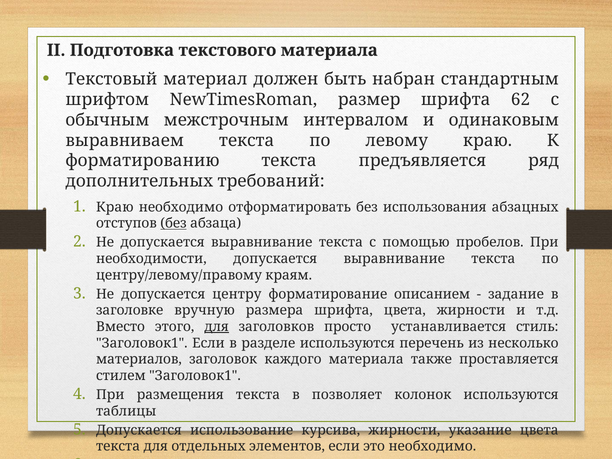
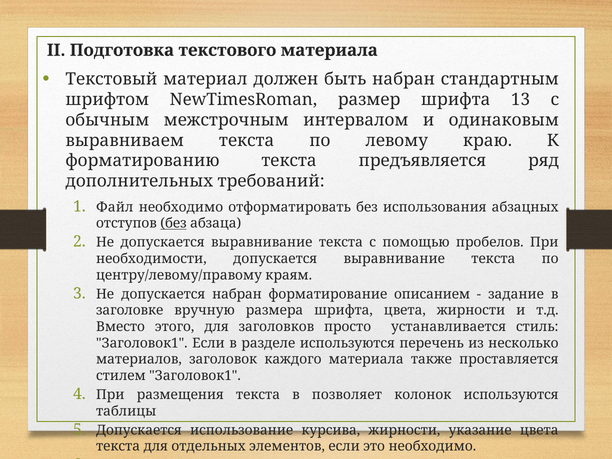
62: 62 -> 13 (520, 100)
Краю: Краю -> Файл (115, 207)
допускается центру: центру -> набран (237, 294)
для underline: present -> none (217, 327)
